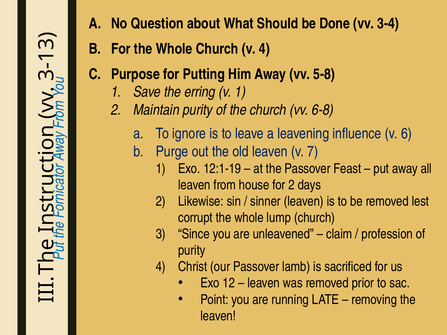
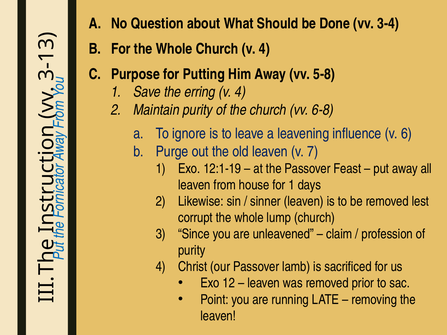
erring v 1: 1 -> 4 (240, 92)
for 2: 2 -> 1 (292, 185)
